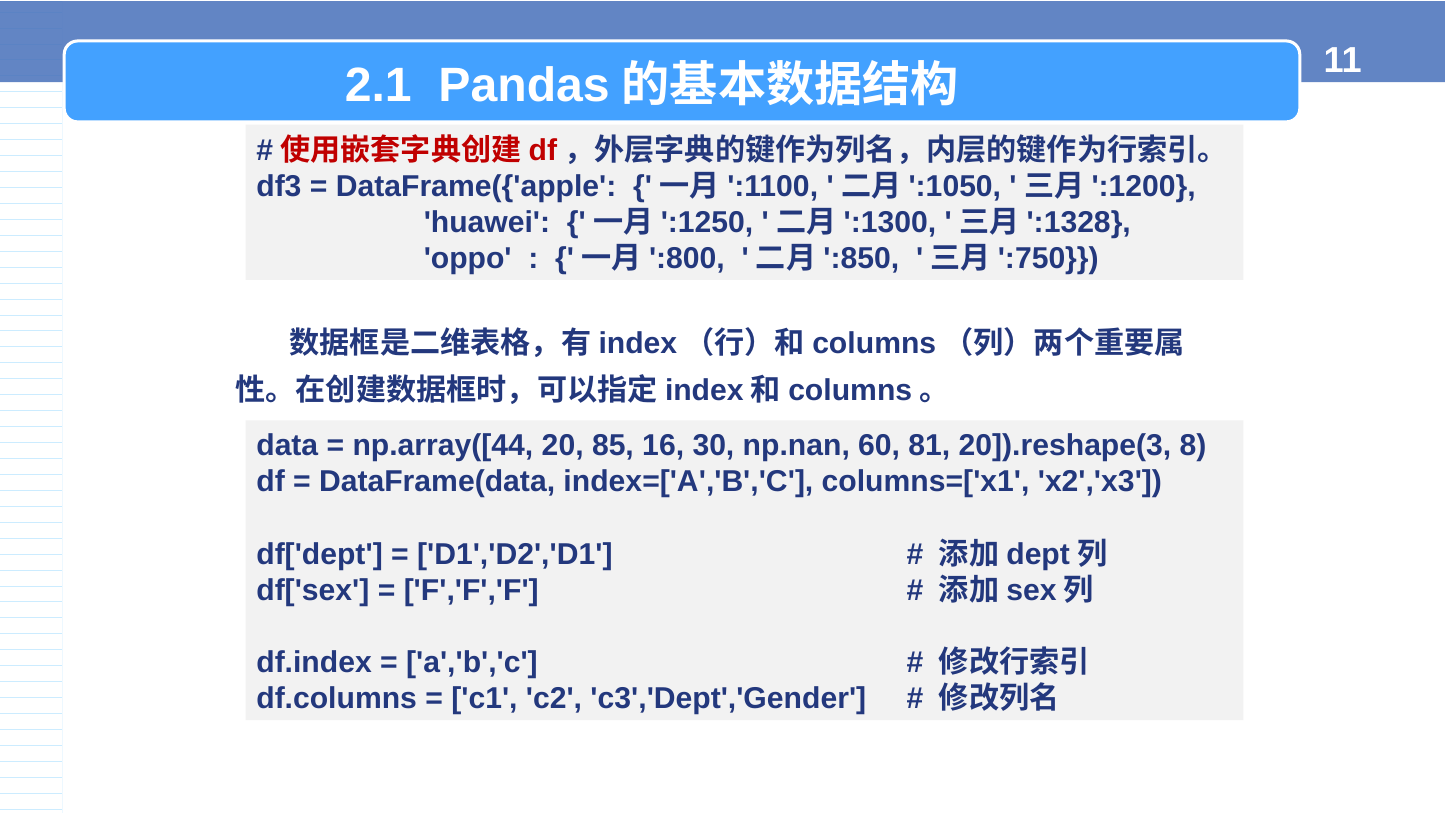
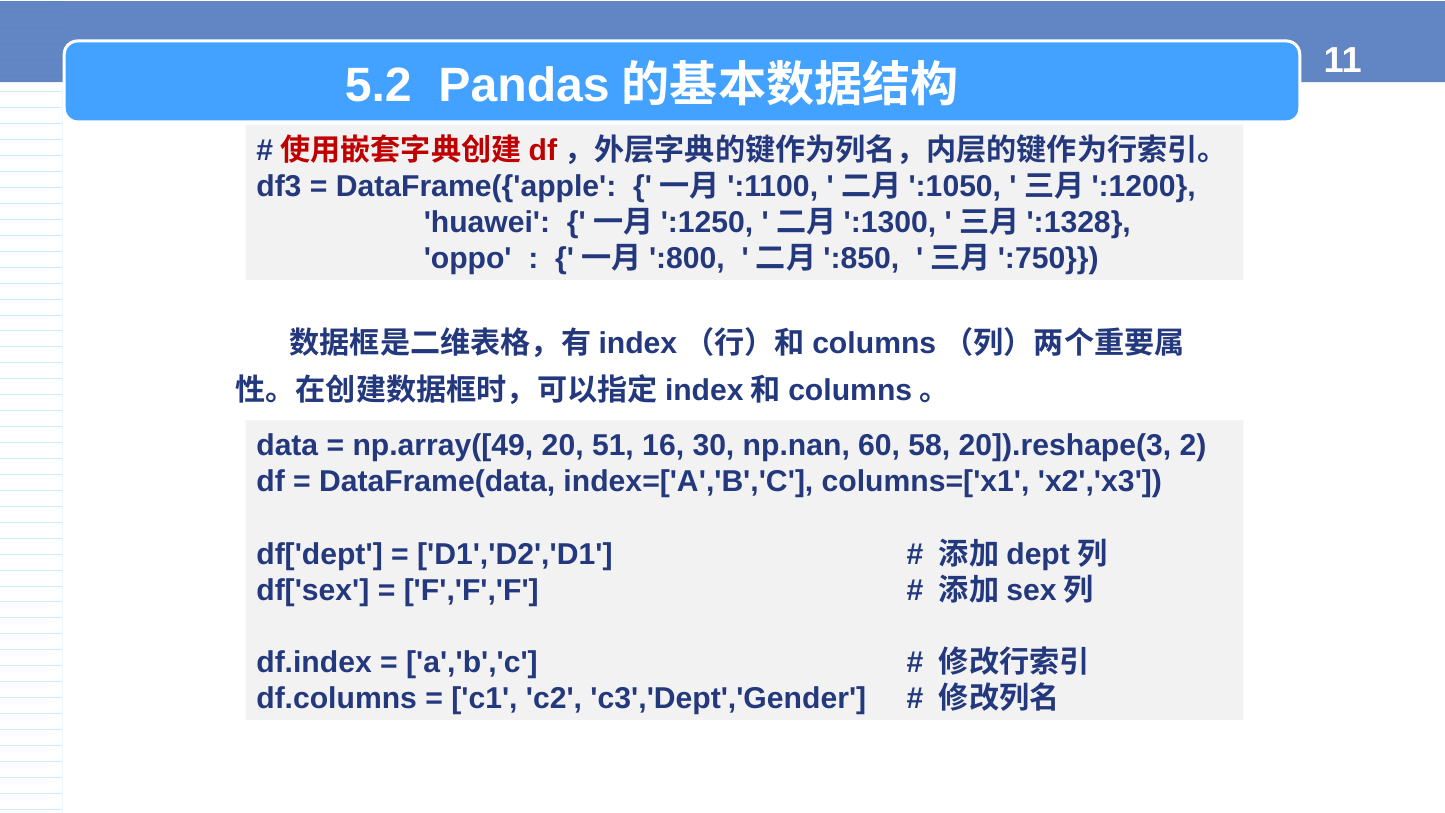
2.1: 2.1 -> 5.2 (378, 86)
np.array([44: np.array([44 -> np.array([49 (443, 446)
85: 85 -> 51 (613, 446)
81: 81 -> 58 (929, 446)
8: 8 -> 2 (1193, 446)
